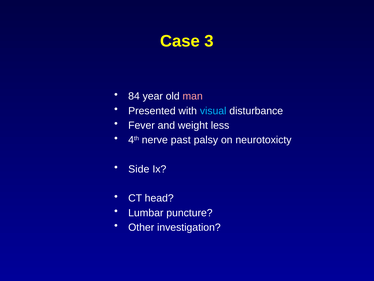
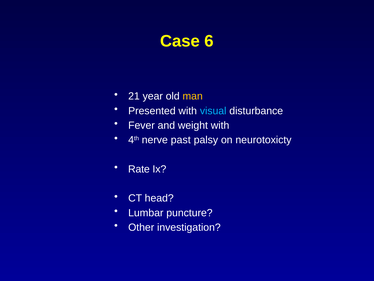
3: 3 -> 6 (209, 41)
84: 84 -> 21 (134, 96)
man colour: pink -> yellow (193, 96)
weight less: less -> with (220, 125)
Side: Side -> Rate (139, 169)
